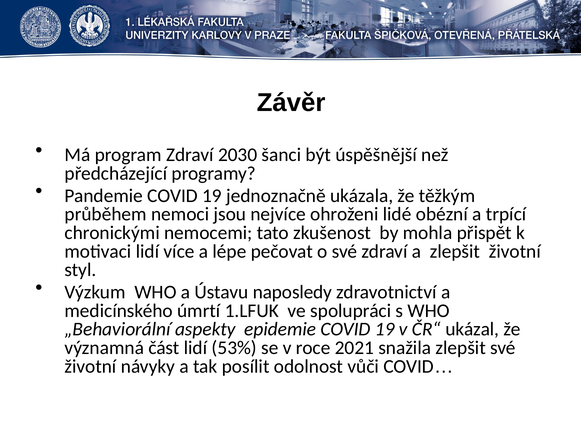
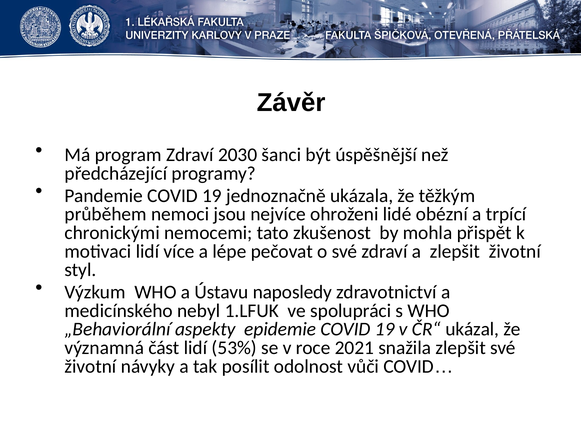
úmrtí: úmrtí -> nebyl (199, 311)
